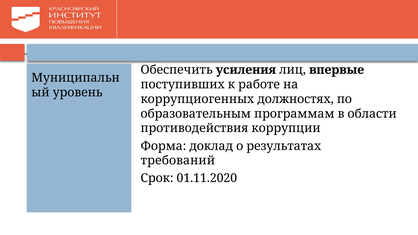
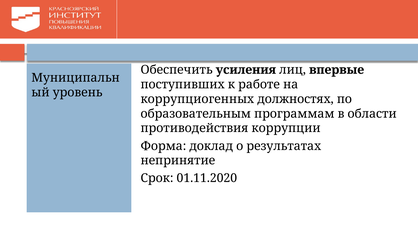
требований: требований -> непринятие (178, 161)
